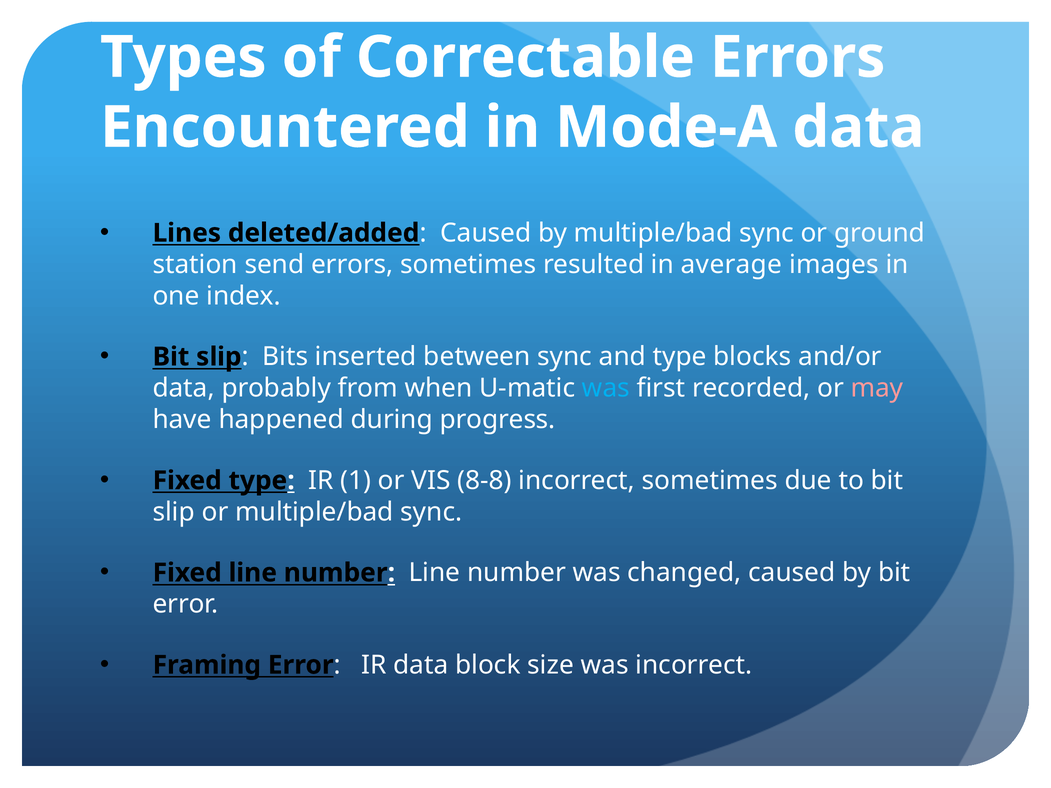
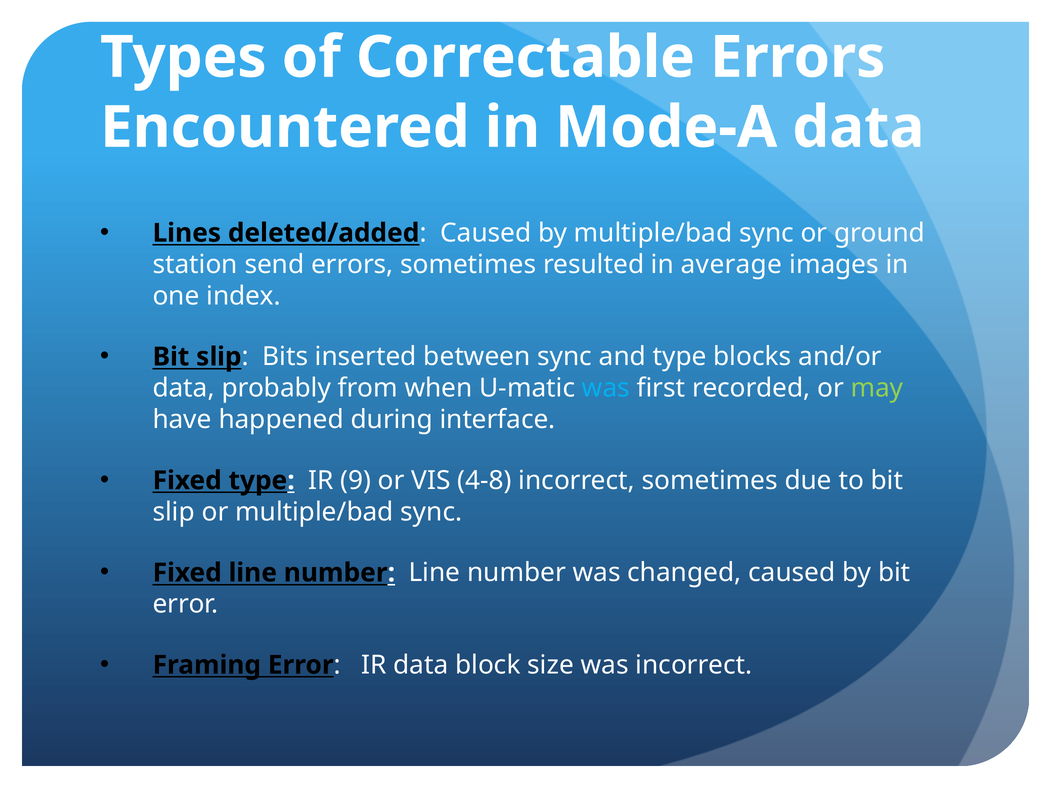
may colour: pink -> light green (877, 388)
progress: progress -> interface (498, 420)
1: 1 -> 9 (356, 481)
8-8: 8-8 -> 4-8 (484, 481)
